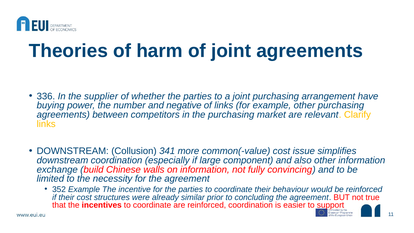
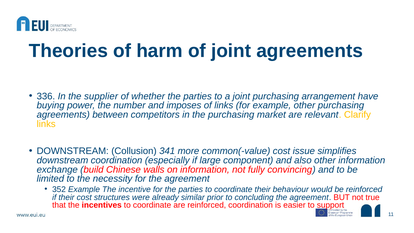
negative: negative -> imposes (184, 105)
